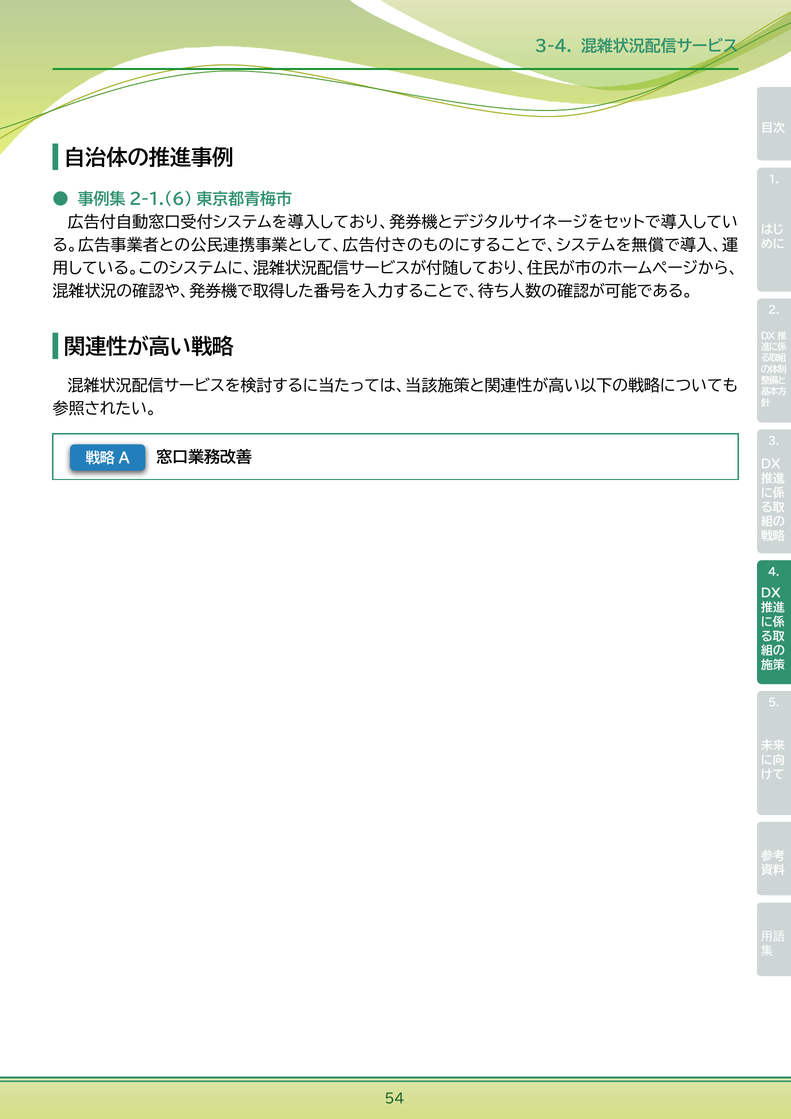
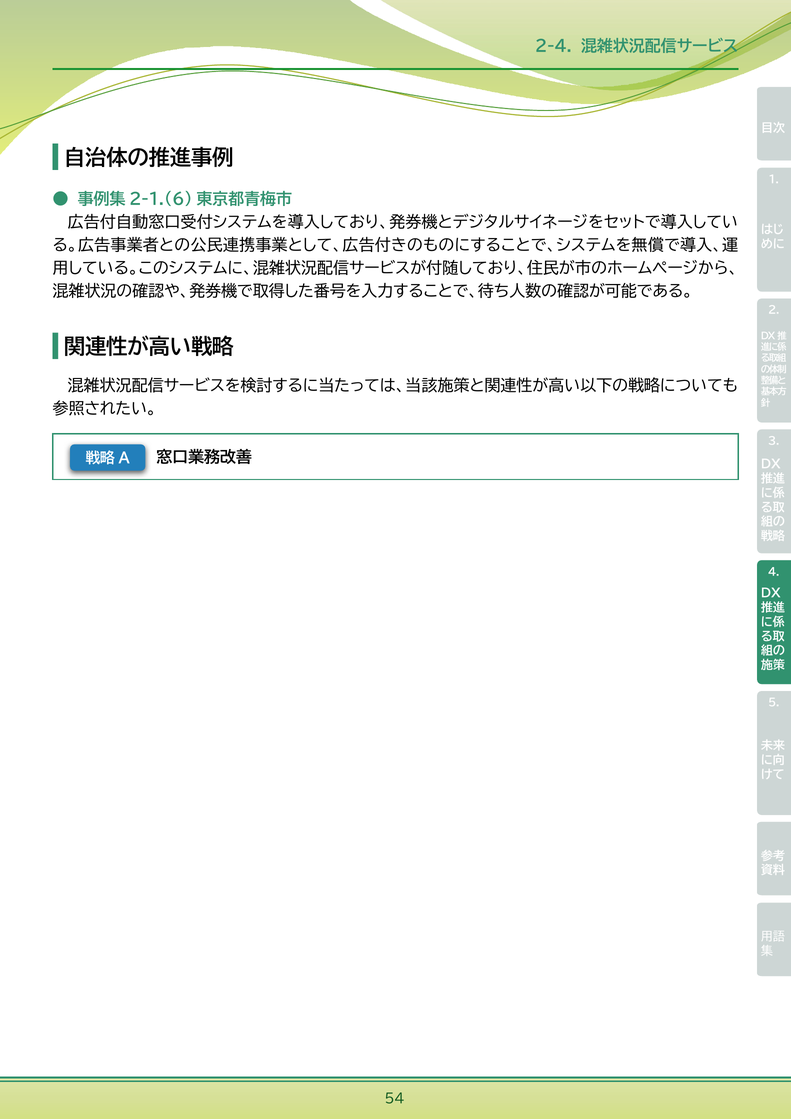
3-4: 3-4 -> 2-4 (553, 46)
